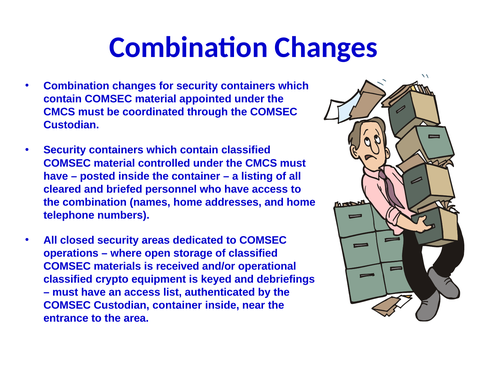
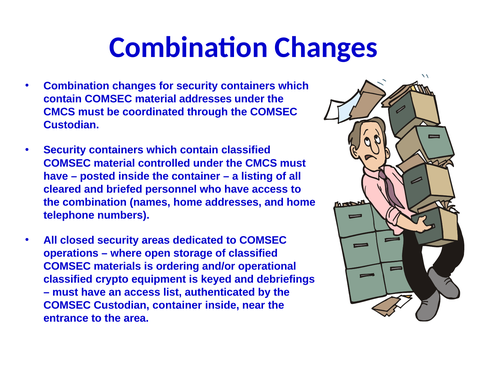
material appointed: appointed -> addresses (205, 99)
received: received -> ordering (178, 266)
